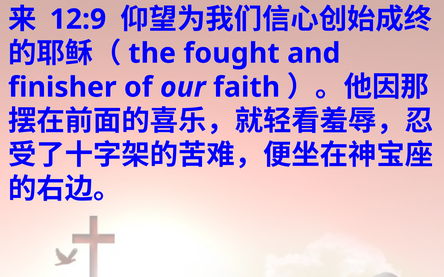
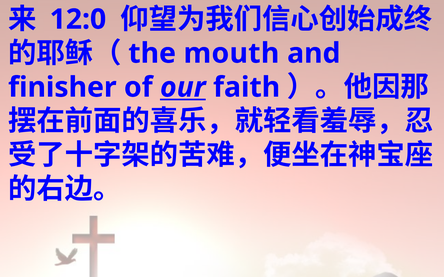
12:9: 12:9 -> 12:0 (78, 19)
fought: fought -> mouth (231, 53)
our underline: none -> present (183, 87)
